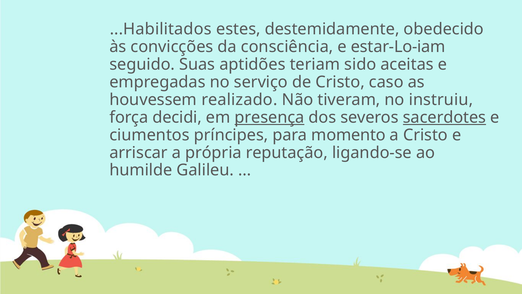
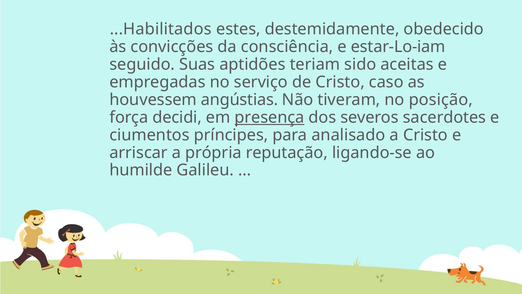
realizado: realizado -> angústias (240, 100)
instruiu: instruiu -> posição (441, 100)
sacerdotes underline: present -> none (444, 117)
momento: momento -> analisado (348, 135)
